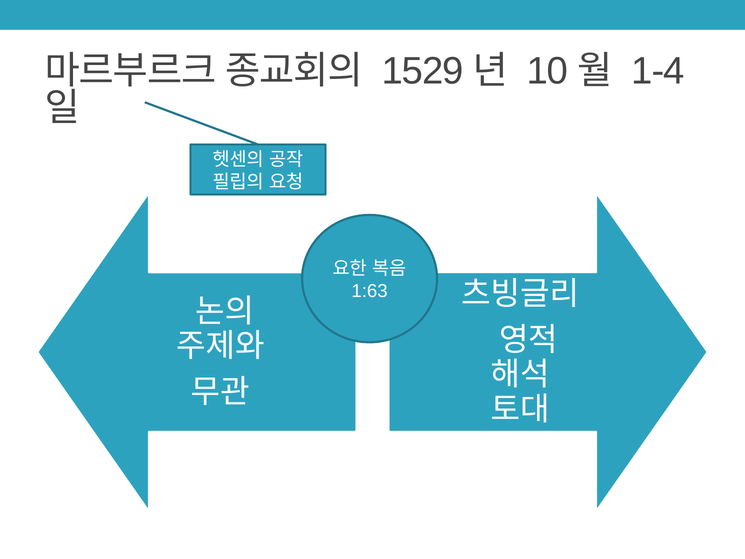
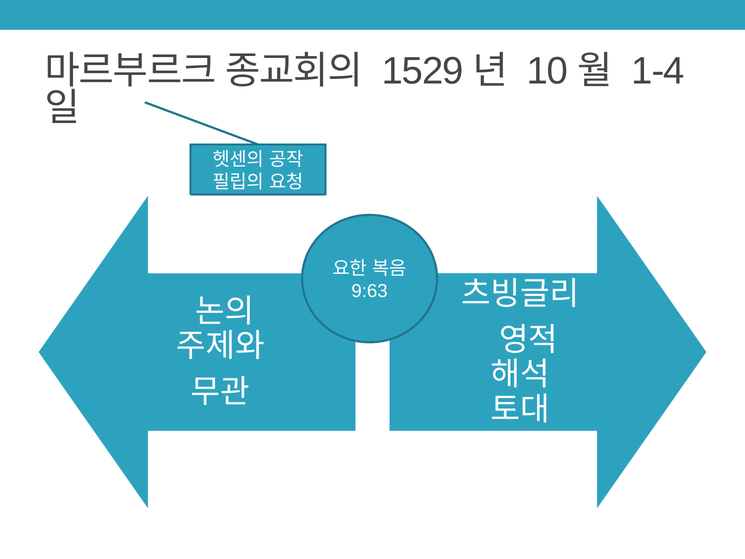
1:63: 1:63 -> 9:63 (370, 291)
